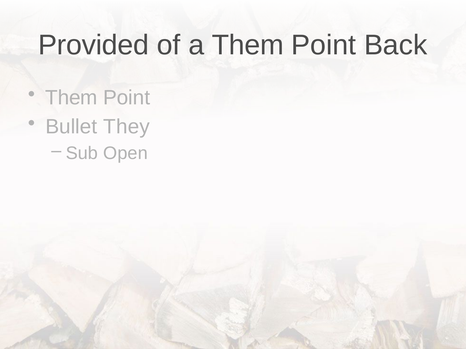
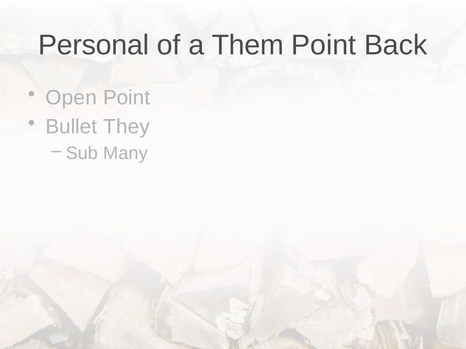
Provided: Provided -> Personal (94, 45)
Them: Them -> Open (71, 98)
Open: Open -> Many (126, 154)
